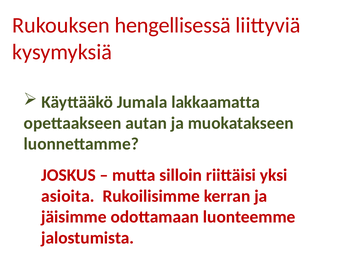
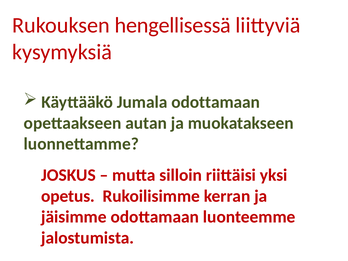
Jumala lakkaamatta: lakkaamatta -> odottamaan (216, 102)
asioita: asioita -> opetus (68, 196)
